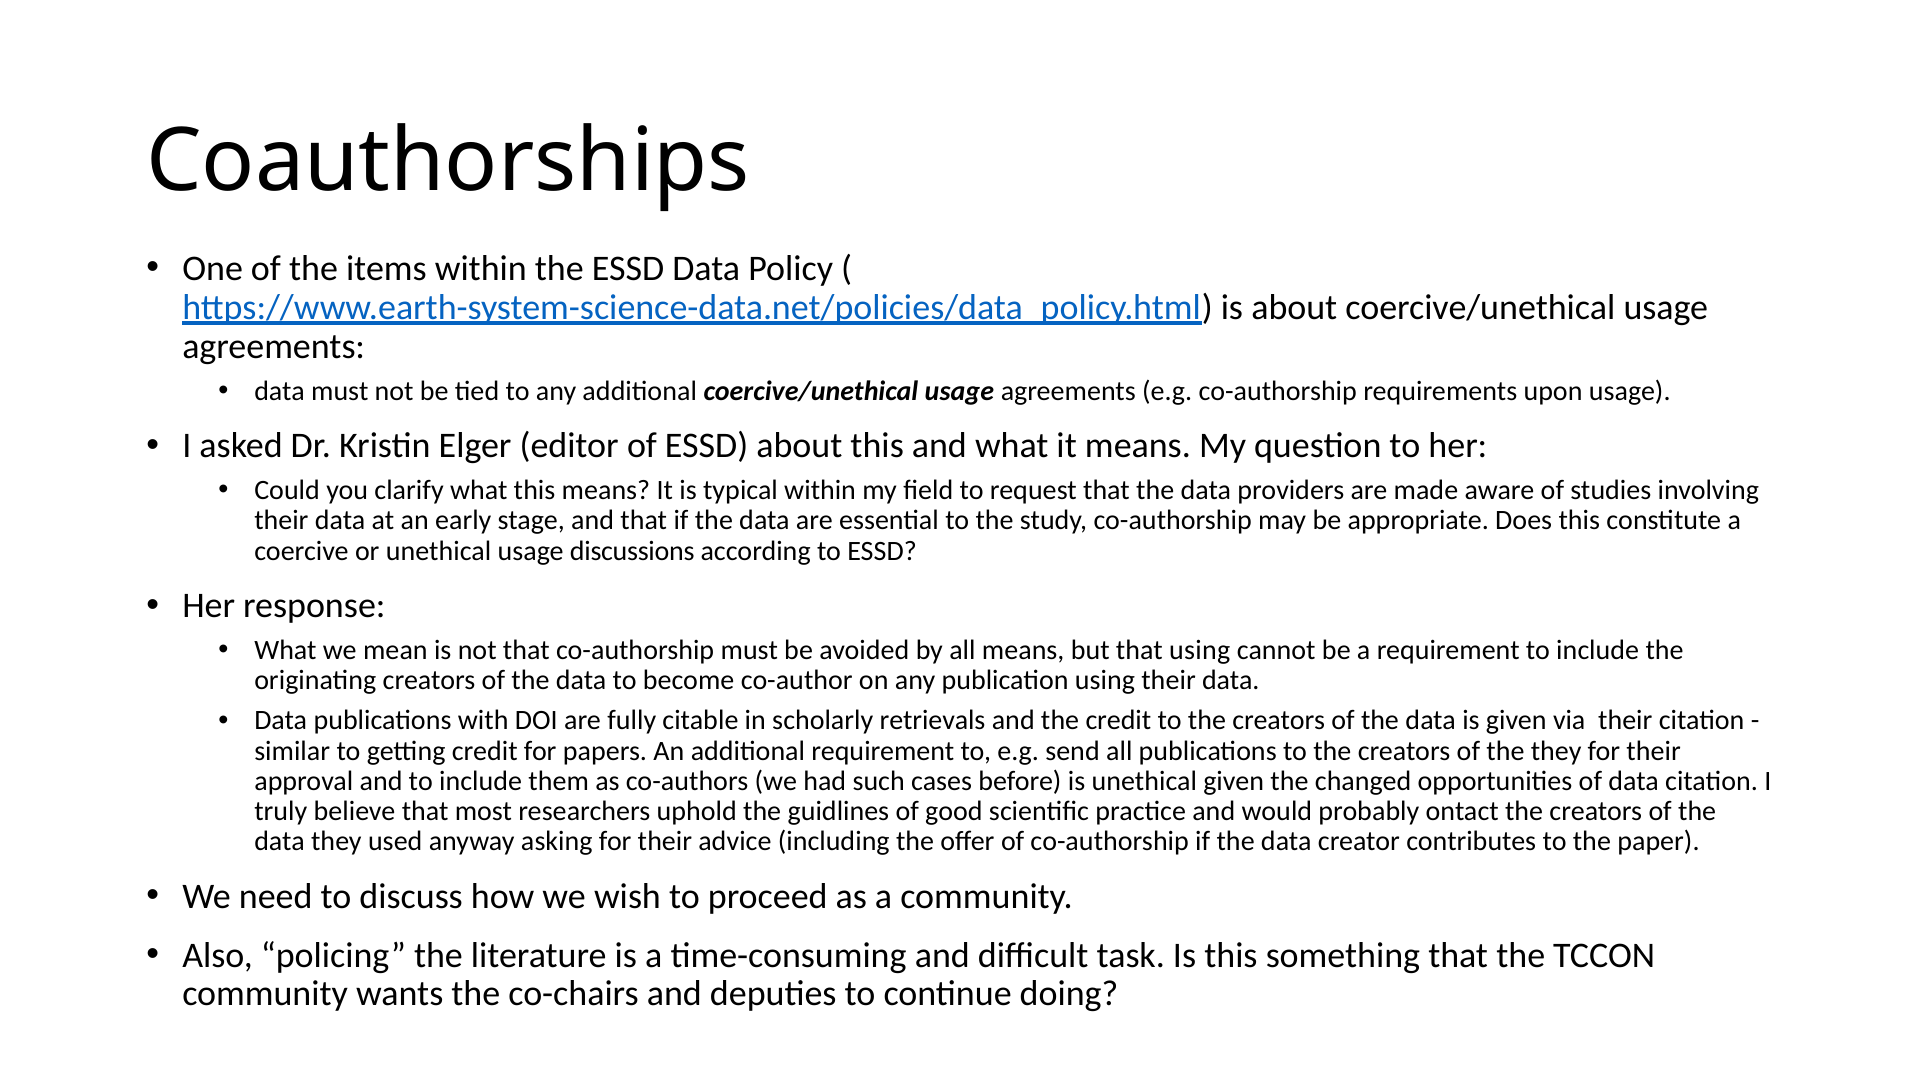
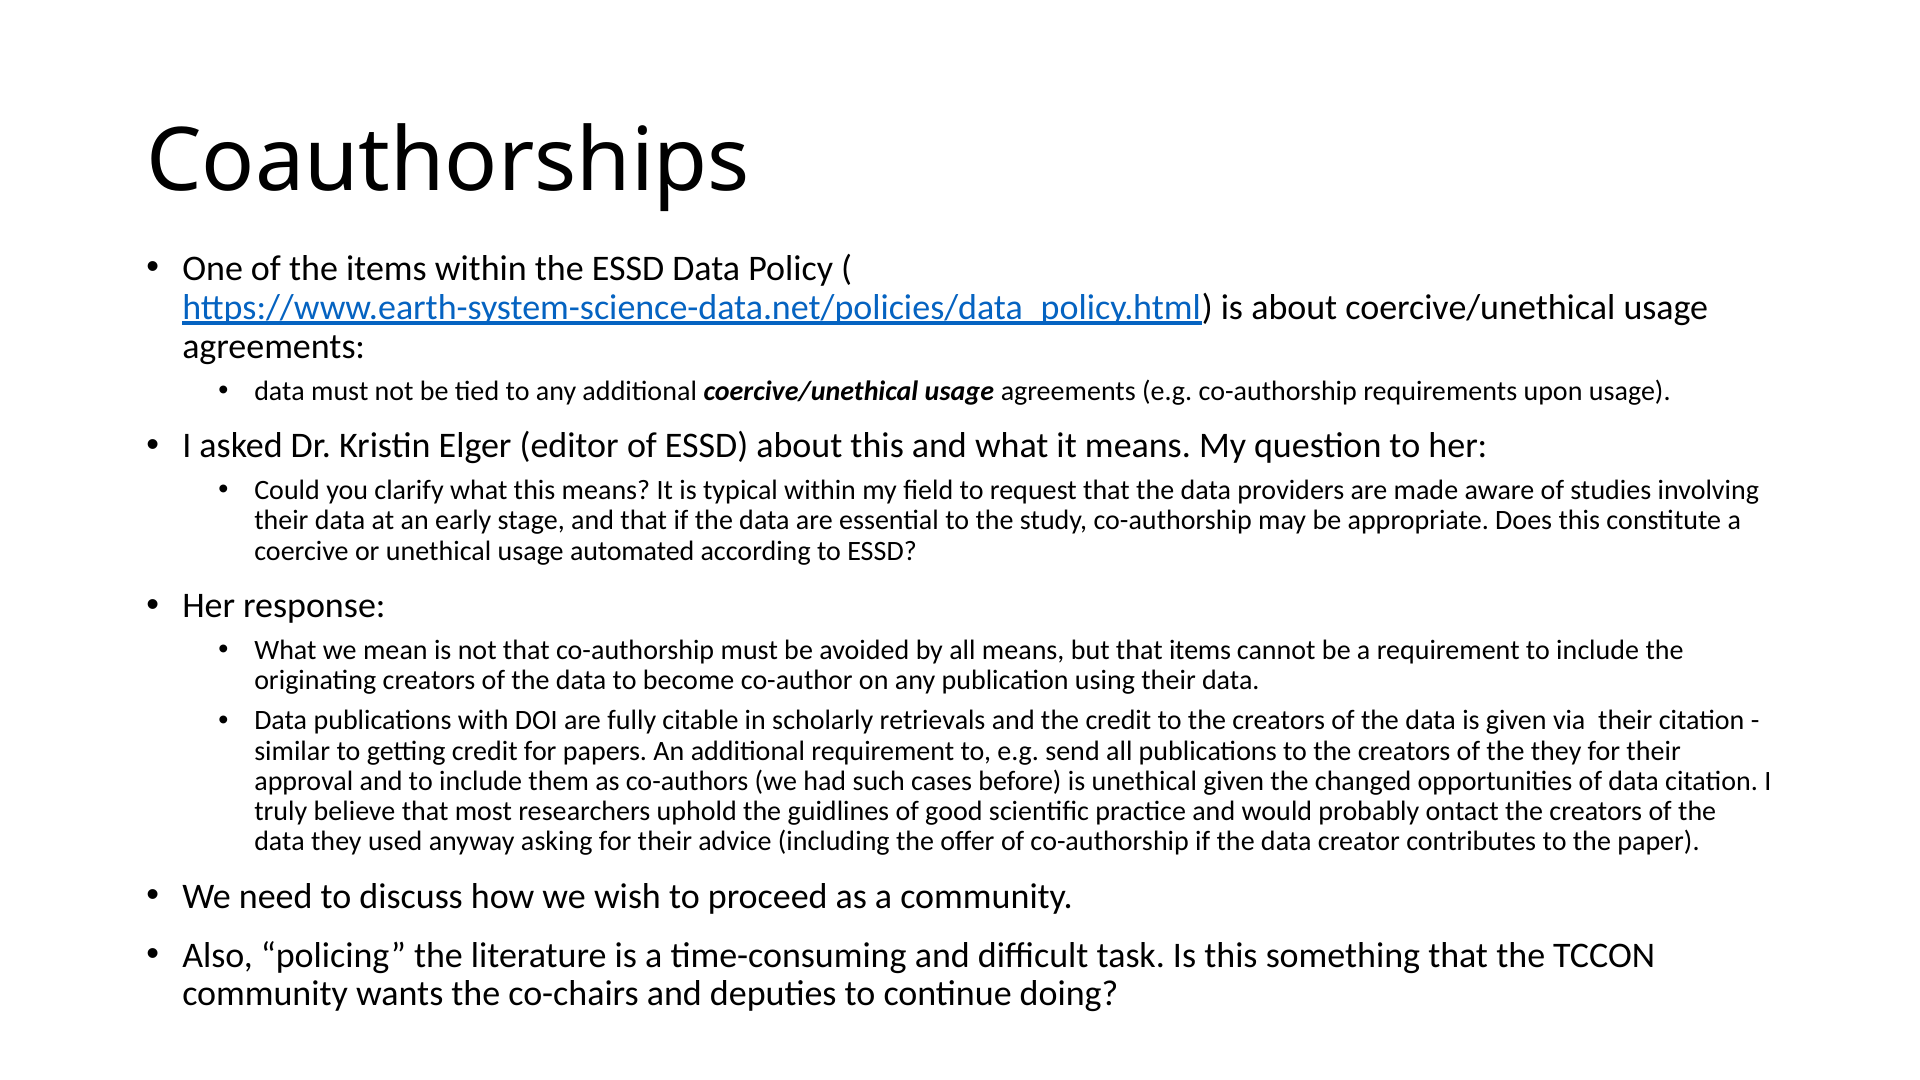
discussions: discussions -> automated (632, 551)
that using: using -> items (1200, 650)
